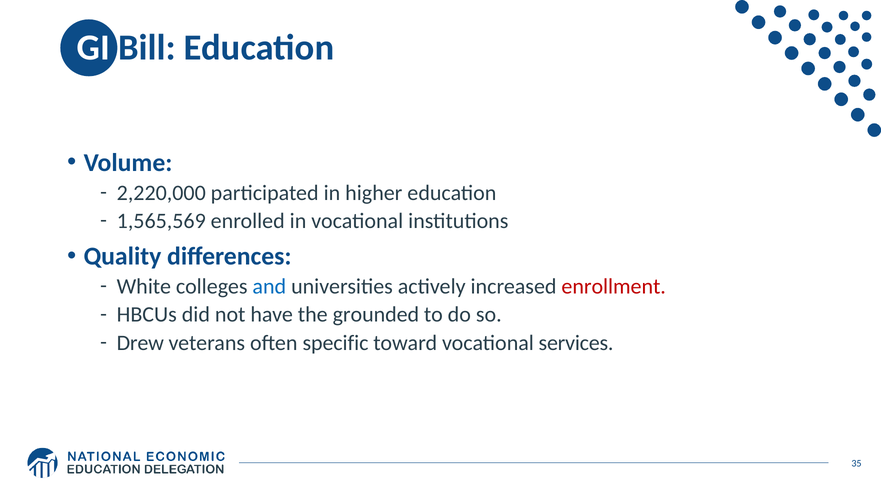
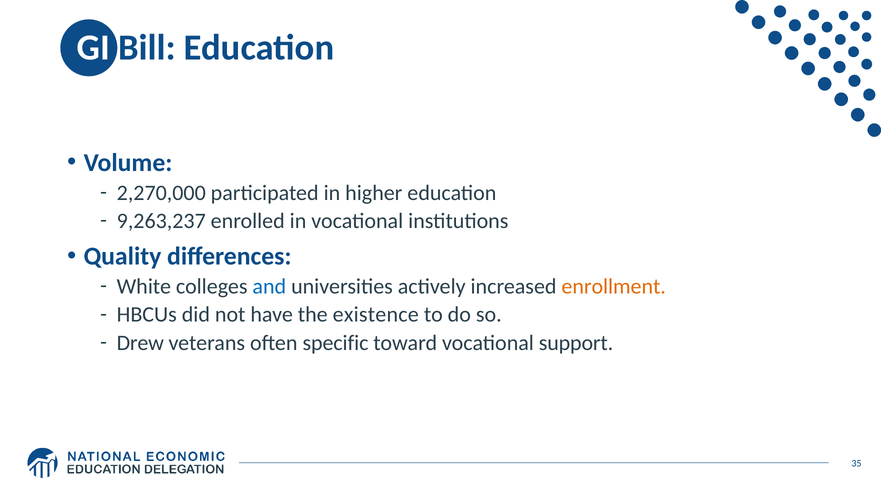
2,220,000: 2,220,000 -> 2,270,000 (161, 193)
1,565,569: 1,565,569 -> 9,263,237 (161, 221)
enrollment colour: red -> orange (614, 287)
grounded: grounded -> existence (376, 315)
services: services -> support (576, 343)
